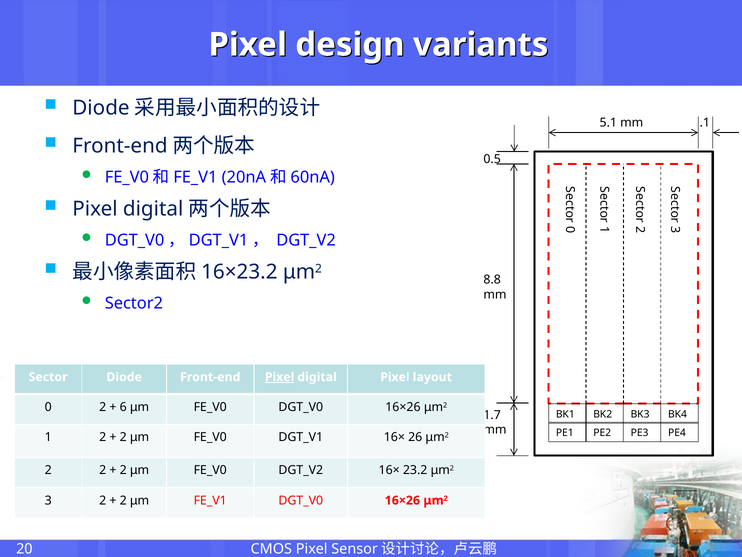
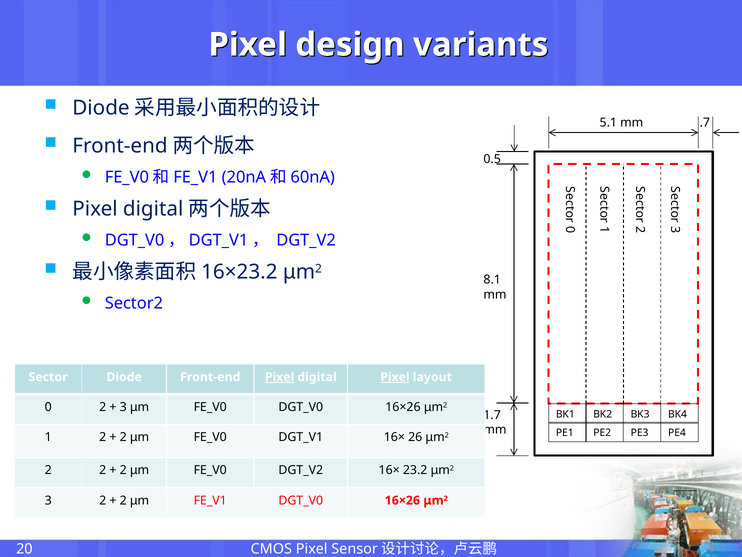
.1: .1 -> .7 (705, 122)
8.8: 8.8 -> 8.1 (492, 279)
Pixel underline: none -> present (395, 377)
6: 6 -> 3 (123, 407)
